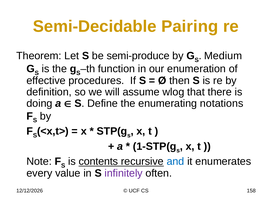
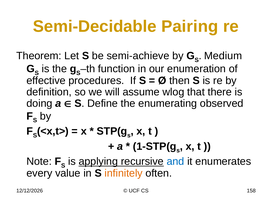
semi-produce: semi-produce -> semi-achieve (138, 56)
notations: notations -> observed (222, 103)
contents: contents -> applying (98, 162)
infinitely colour: purple -> orange (124, 173)
